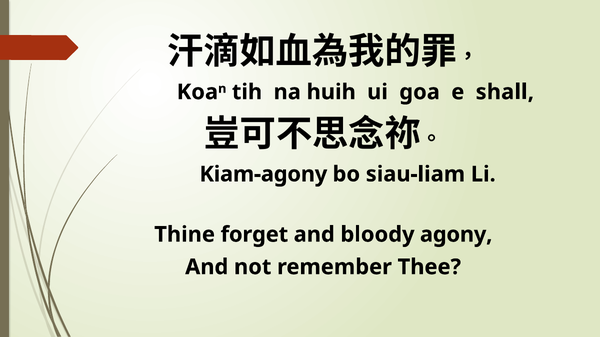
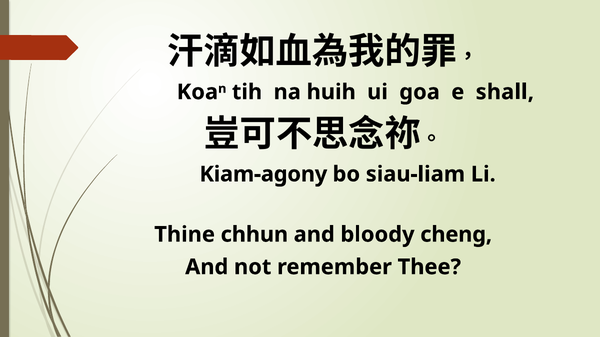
forget: forget -> chhun (254, 235)
agony: agony -> cheng (456, 235)
